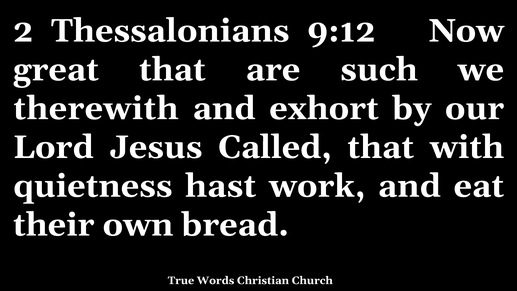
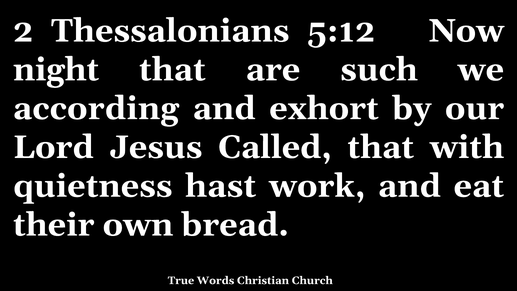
9:12: 9:12 -> 5:12 (341, 31)
great: great -> night (56, 70)
therewith: therewith -> according (96, 108)
